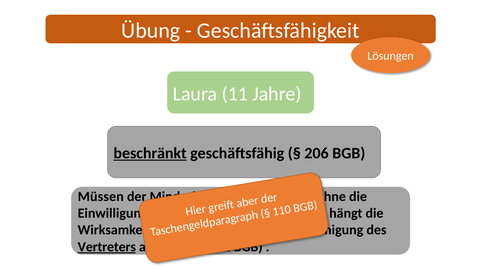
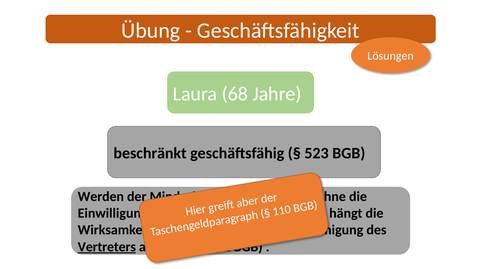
11: 11 -> 68 (235, 94)
beschränkt underline: present -> none (150, 153)
206: 206 -> 523 (317, 153)
Müssen: Müssen -> Werden (101, 197)
